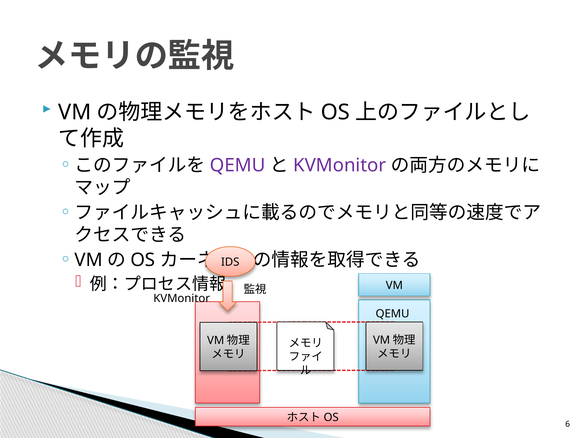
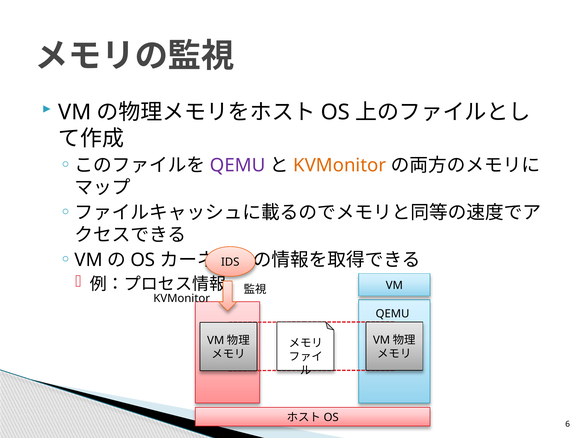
KVMonitor colour: purple -> orange (340, 165)
